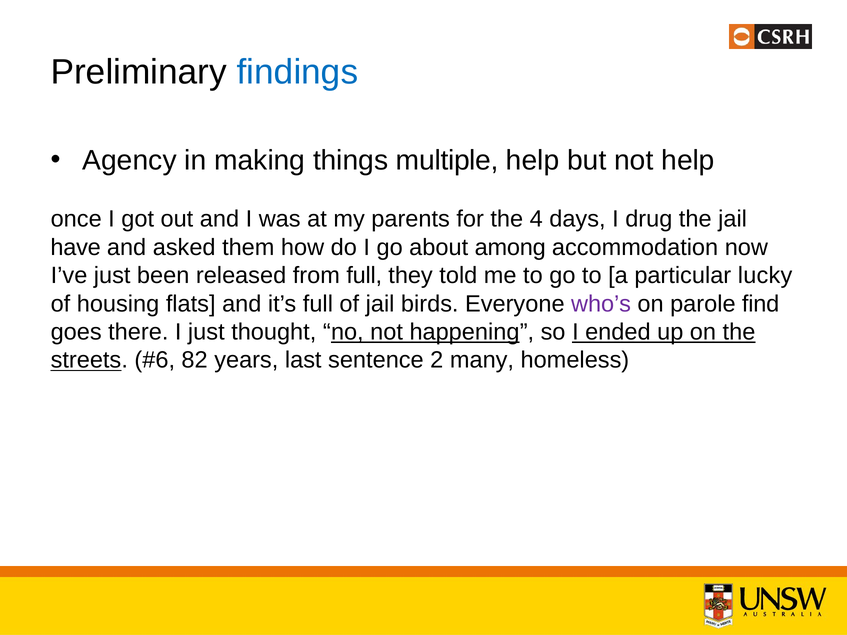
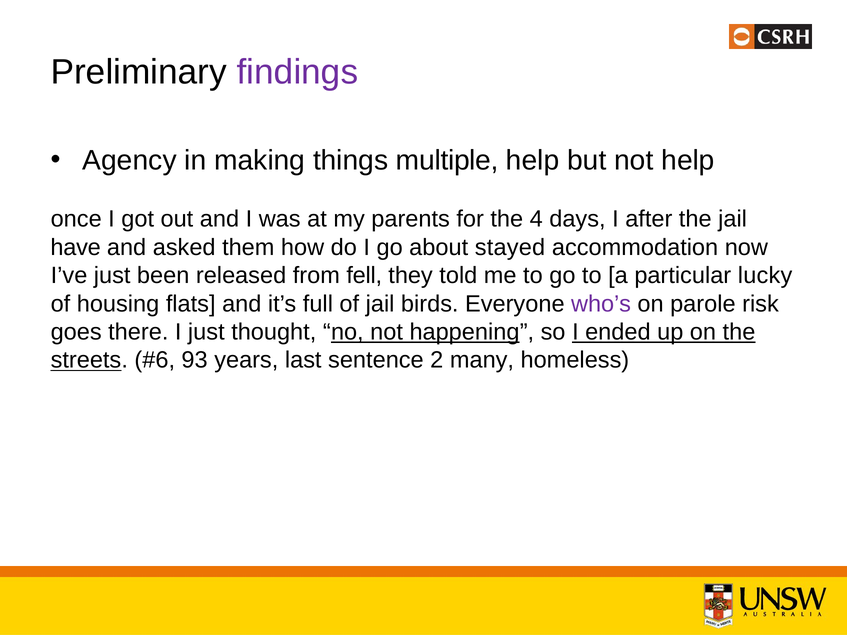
findings colour: blue -> purple (297, 72)
drug: drug -> after (649, 219)
among: among -> stayed (510, 247)
from full: full -> fell (364, 276)
find: find -> risk (760, 304)
82: 82 -> 93 (195, 360)
